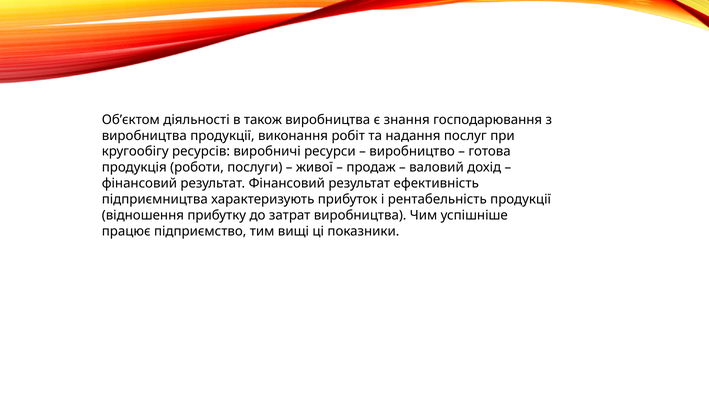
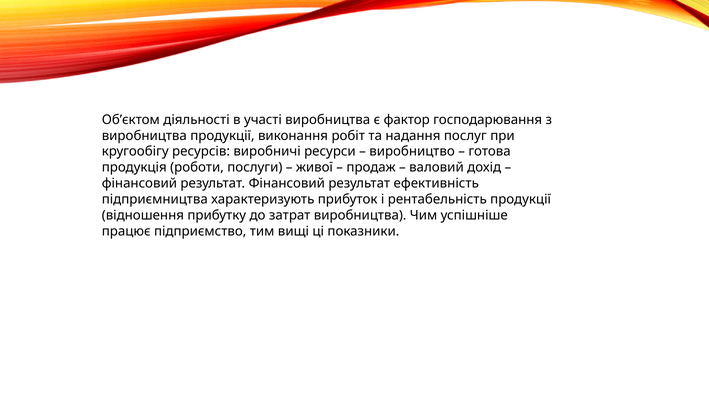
також: також -> участі (263, 120)
знання: знання -> фактор (407, 120)
